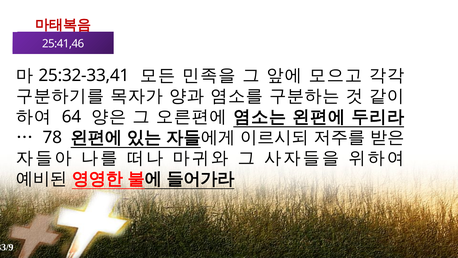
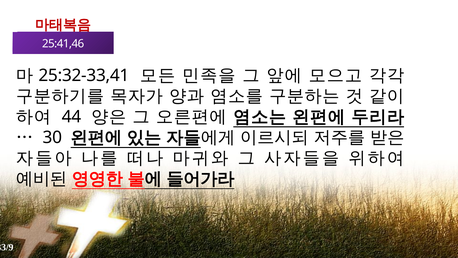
64: 64 -> 44 (71, 117)
78: 78 -> 30 (52, 137)
